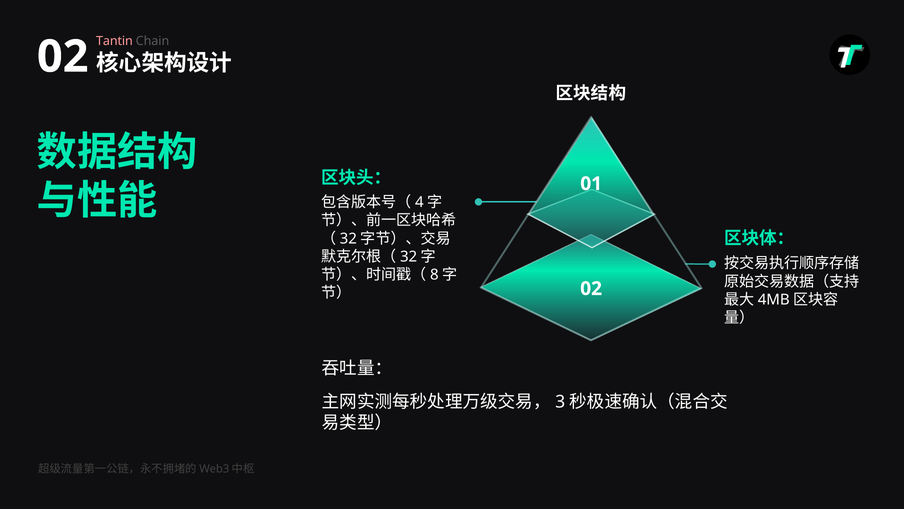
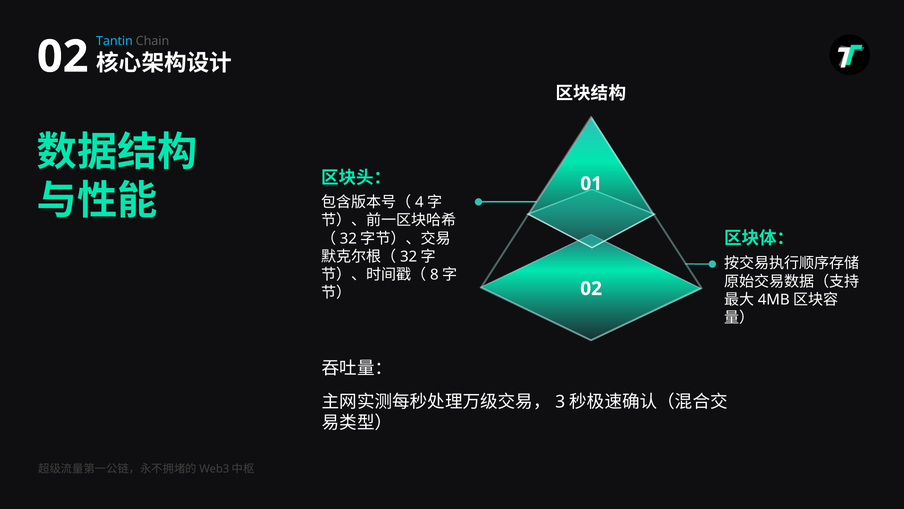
Tantin colour: pink -> light blue (114, 41)
